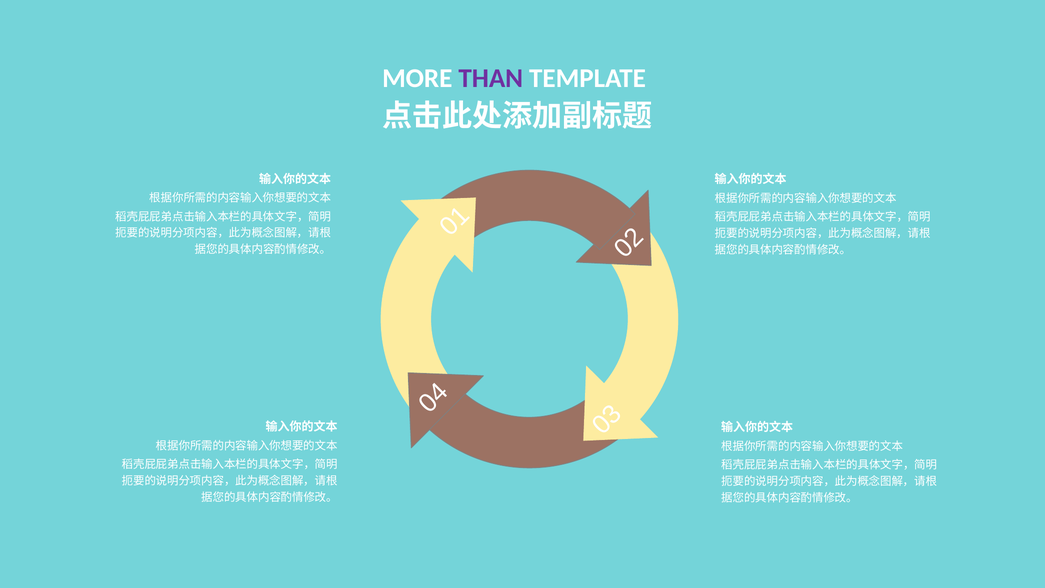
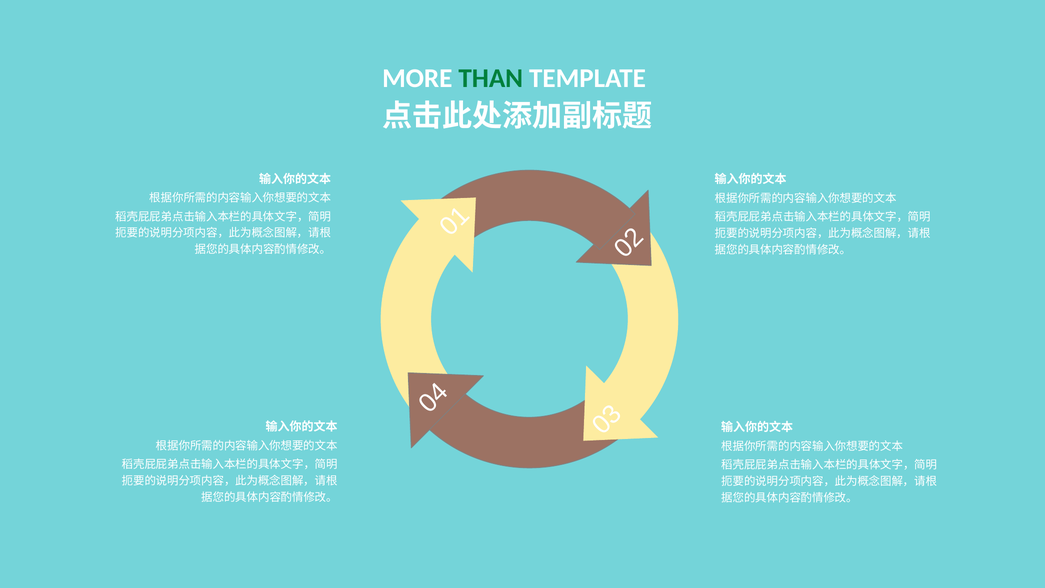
THAN colour: purple -> green (491, 78)
